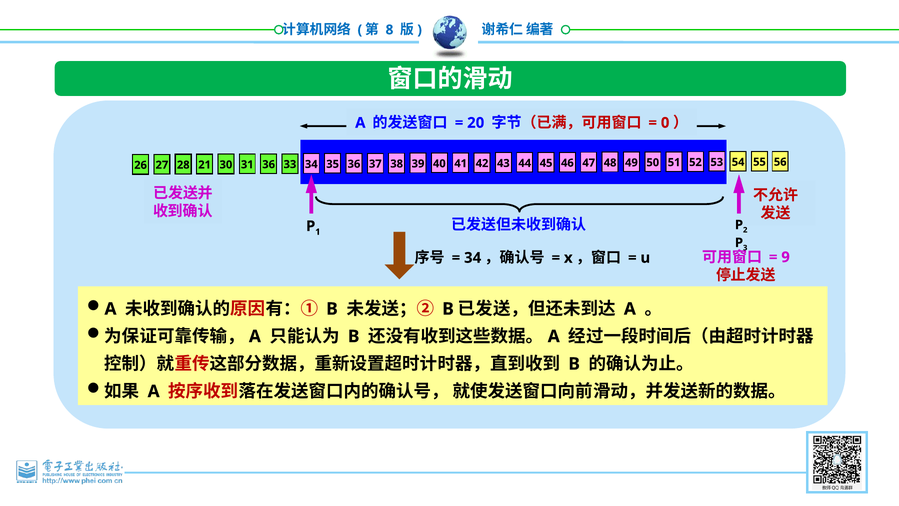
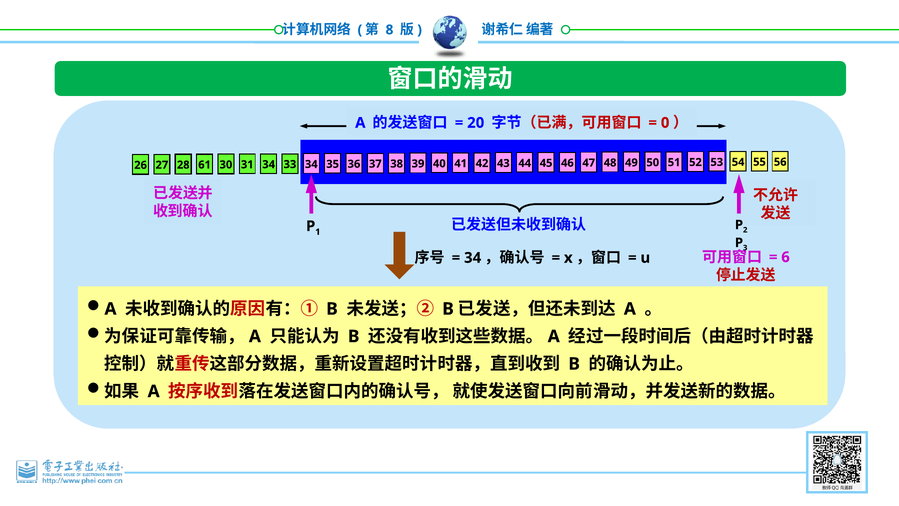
21: 21 -> 61 (205, 165)
31 36: 36 -> 34 (269, 164)
9: 9 -> 6 (786, 257)
